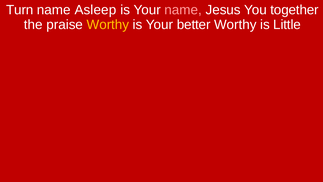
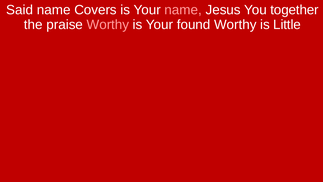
Turn: Turn -> Said (20, 10)
Asleep: Asleep -> Covers (96, 10)
Worthy colour: yellow -> pink (108, 25)
better: better -> found (194, 25)
